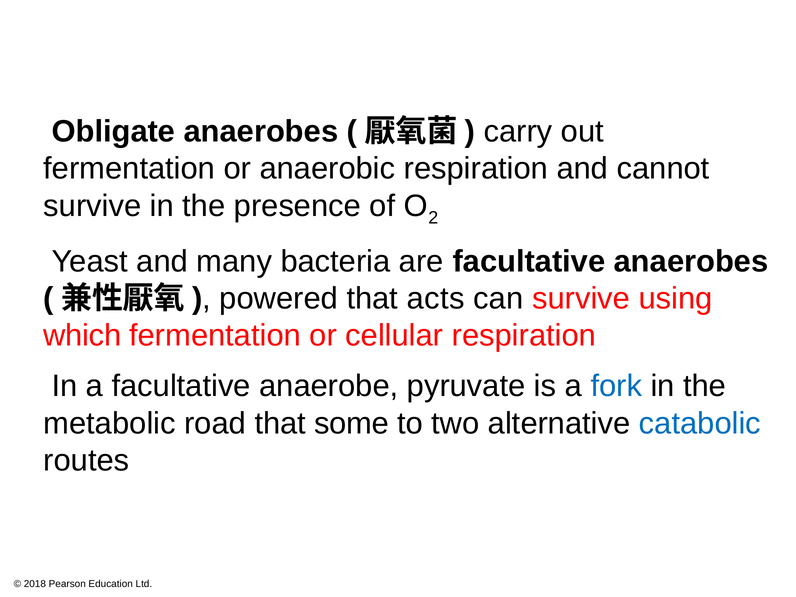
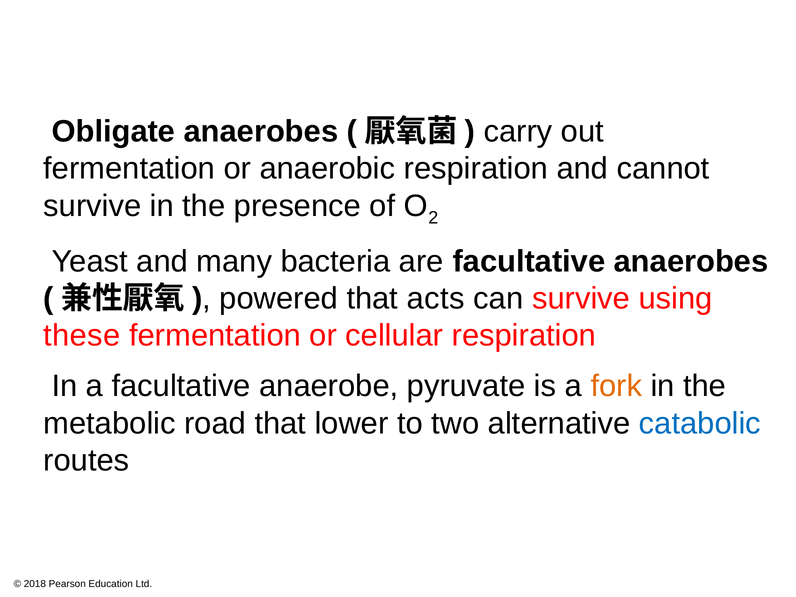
which: which -> these (82, 336)
fork colour: blue -> orange (616, 386)
some: some -> lower (352, 423)
